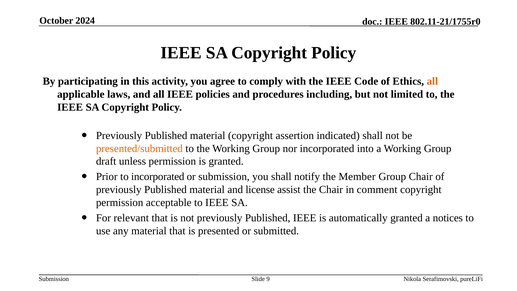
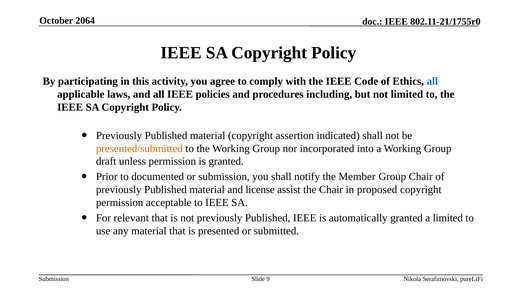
2024: 2024 -> 2064 (85, 21)
all colour: orange -> blue (432, 81)
to incorporated: incorporated -> documented (158, 177)
comment: comment -> proposed (377, 190)
a notices: notices -> limited (448, 218)
